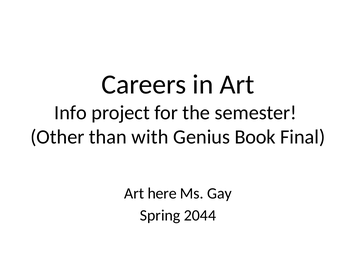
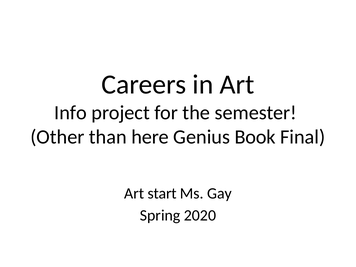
with: with -> here (150, 137)
here: here -> start (162, 193)
2044: 2044 -> 2020 (200, 216)
